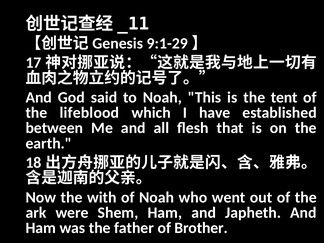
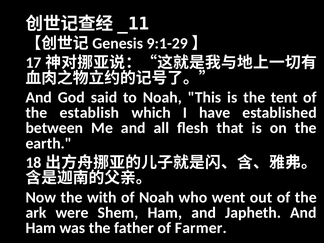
lifeblood: lifeblood -> establish (89, 113)
Brother: Brother -> Farmer (201, 228)
